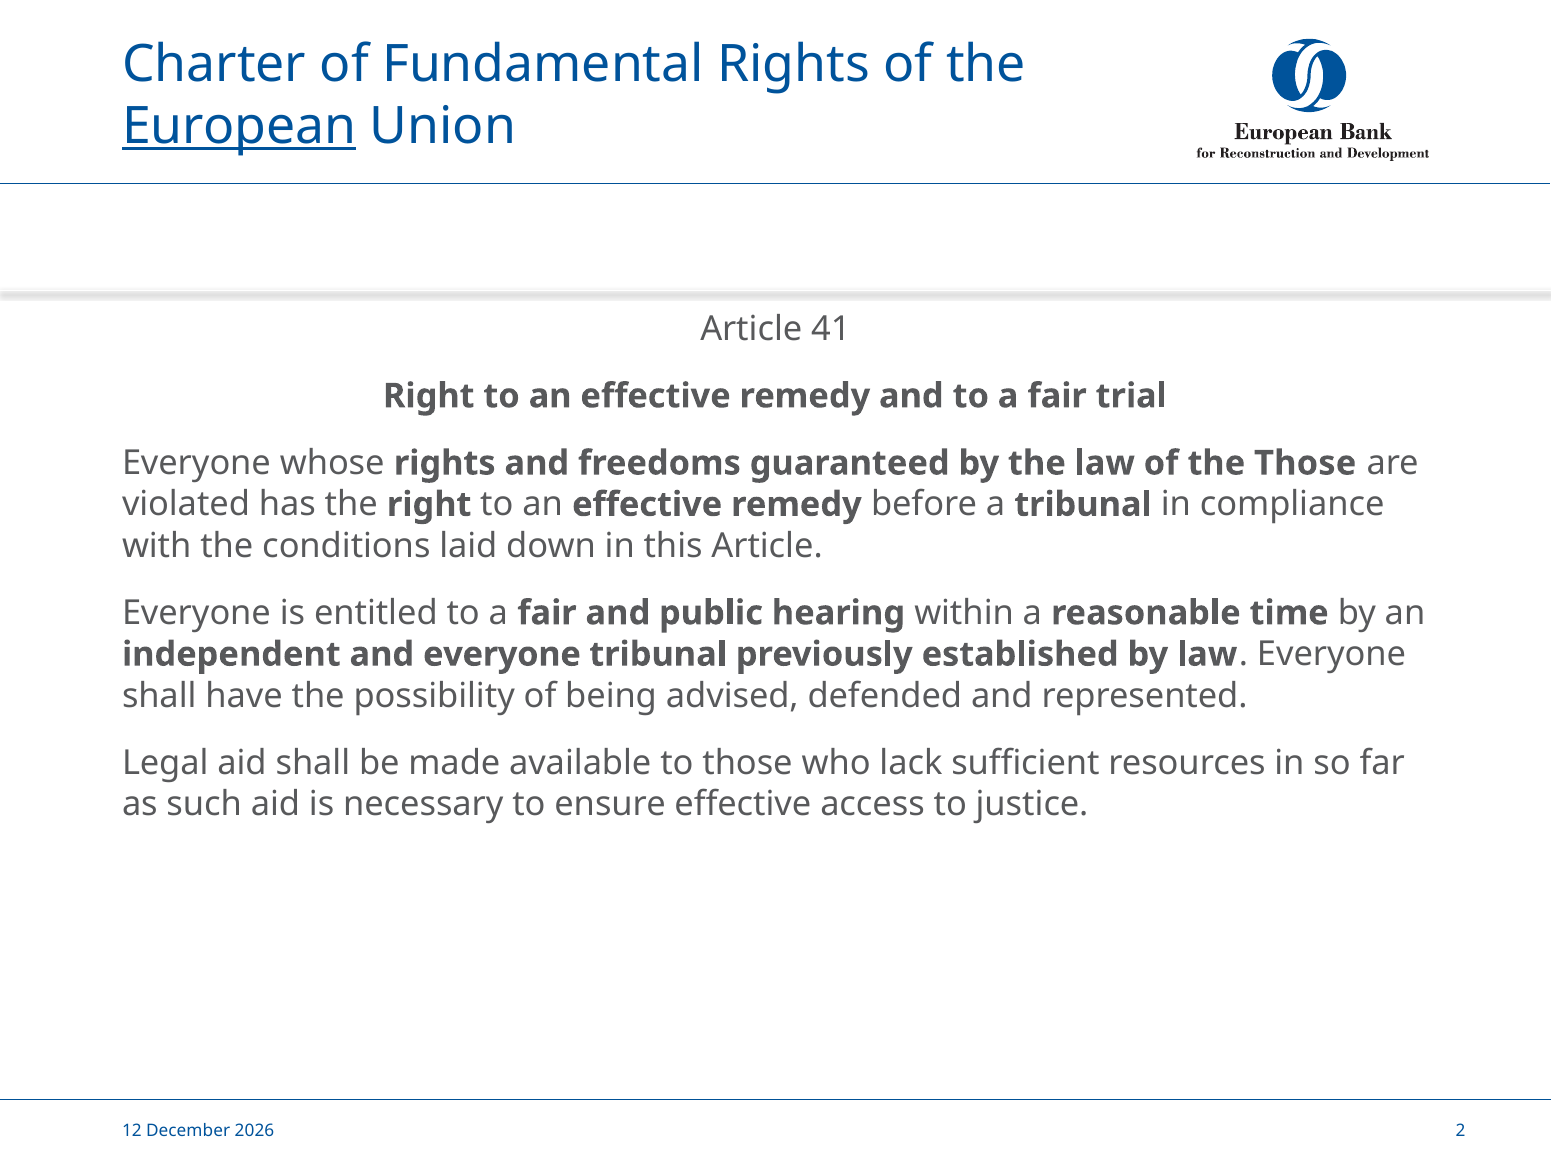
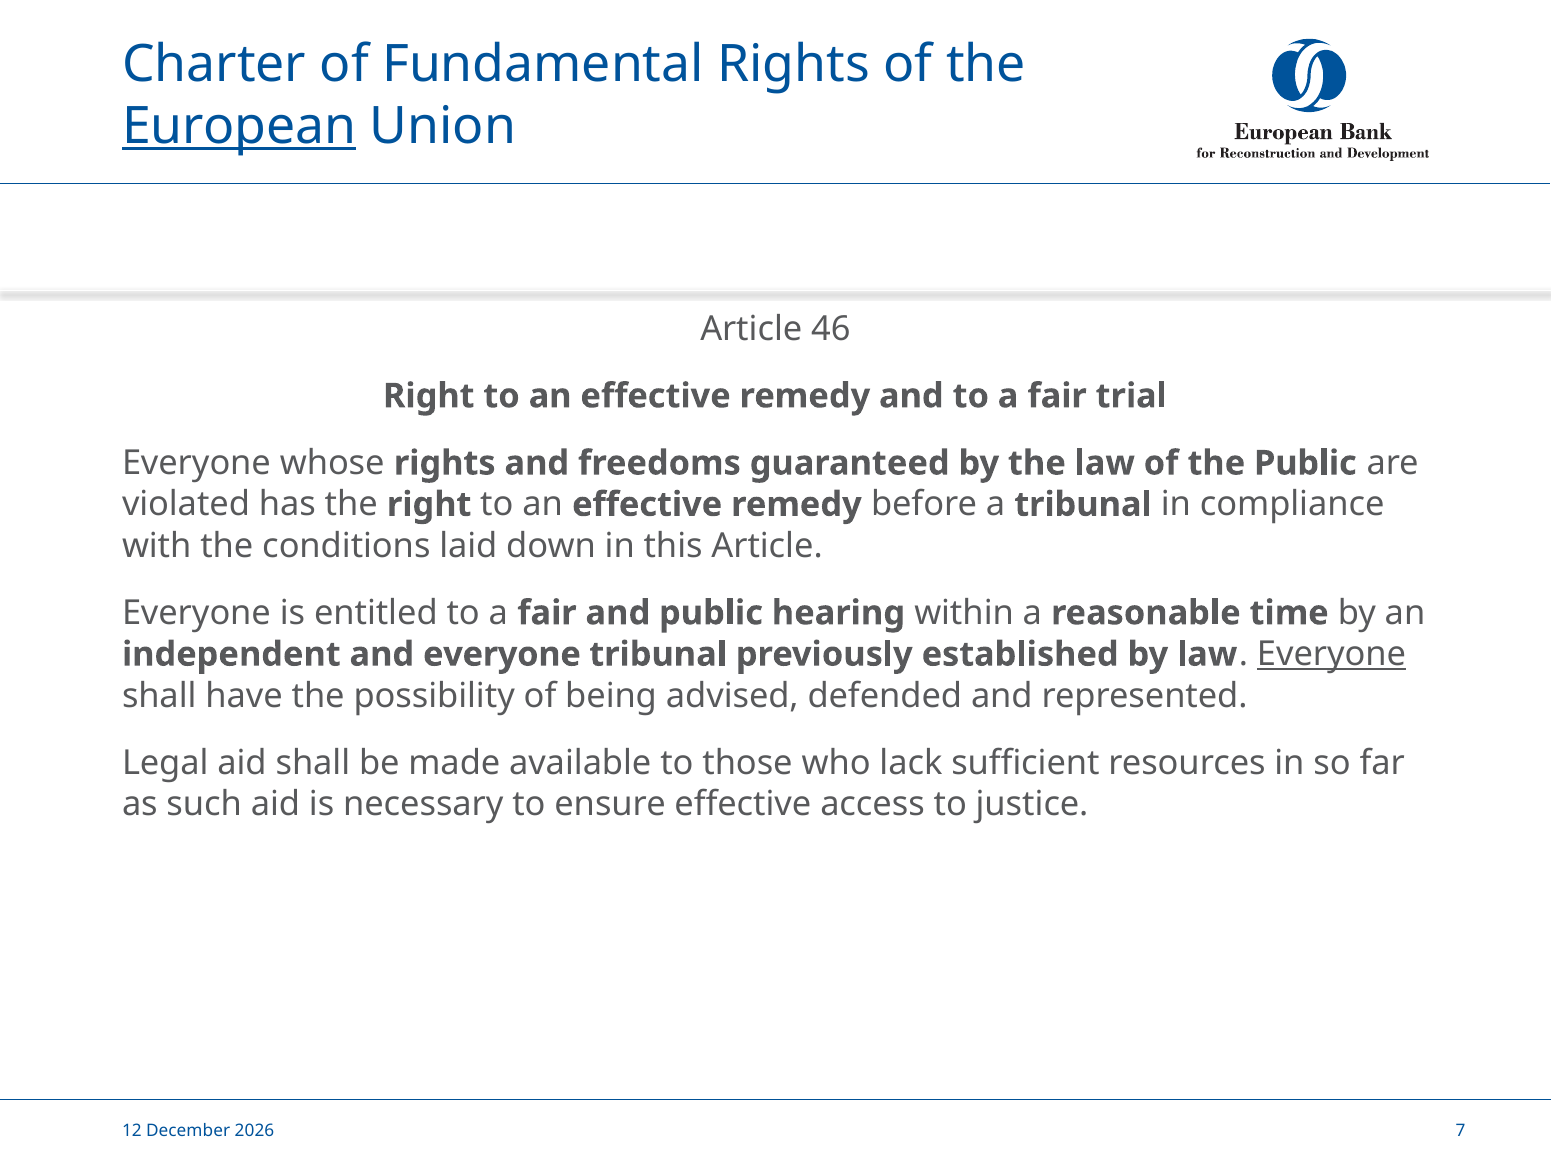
41: 41 -> 46 (831, 329)
the Those: Those -> Public (1305, 463)
Everyone underline: none -> present (1332, 654)
2: 2 -> 7 (1461, 1131)
